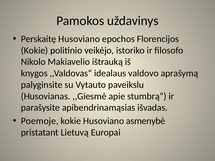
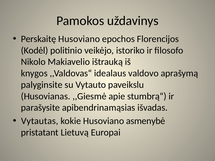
Kokie: Kokie -> Kodėl (35, 50)
Poemoje: Poemoje -> Vytautas (40, 121)
